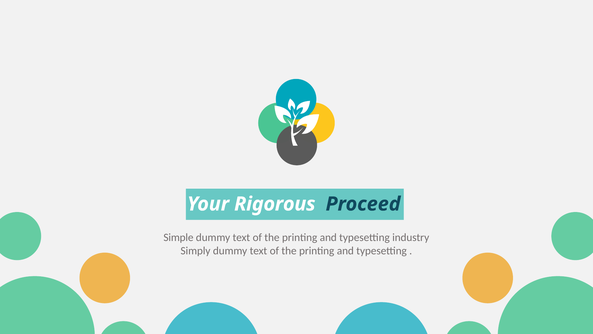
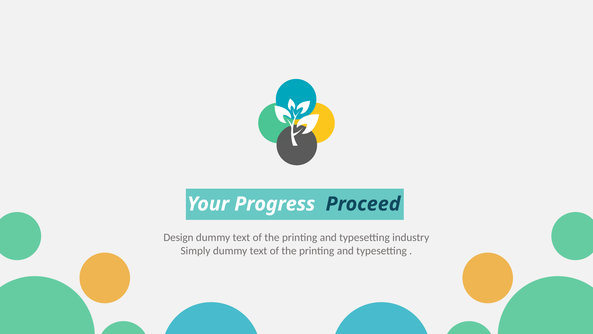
Rigorous: Rigorous -> Progress (275, 204)
Simple: Simple -> Design (178, 237)
